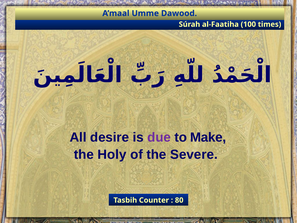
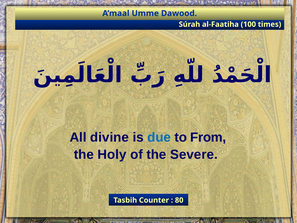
desire: desire -> divine (110, 137)
due colour: purple -> blue (159, 137)
Make: Make -> From (208, 137)
